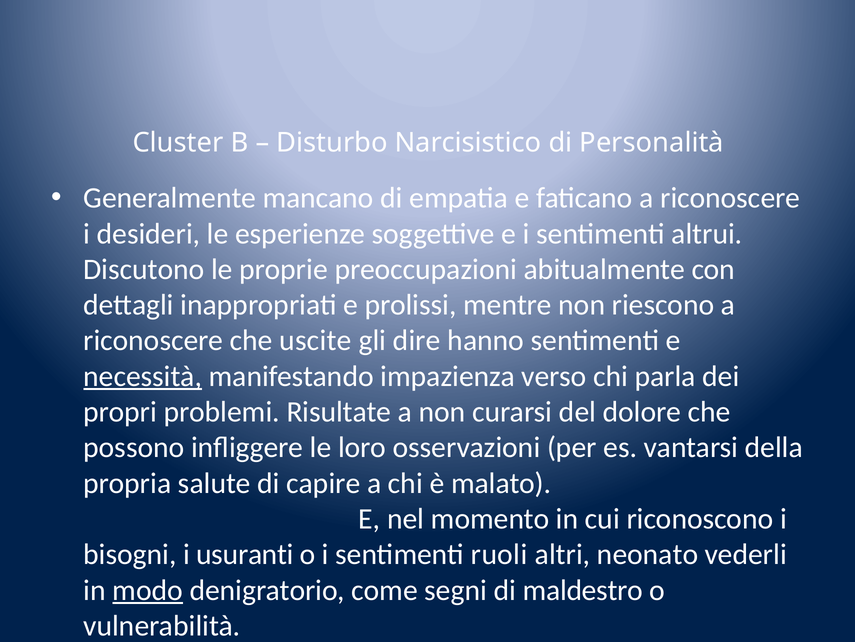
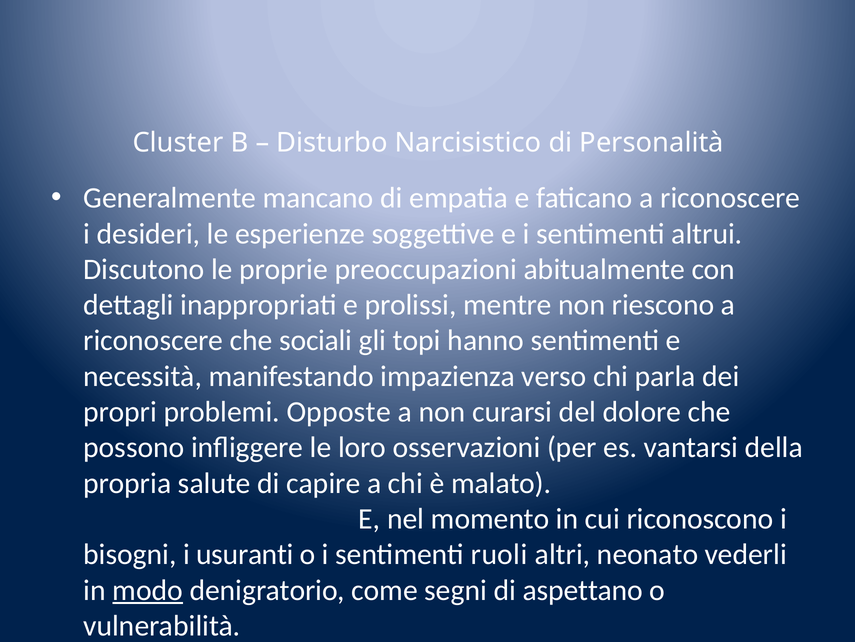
uscite: uscite -> sociali (316, 340)
dire: dire -> topi (417, 340)
necessità underline: present -> none (143, 376)
Risultate: Risultate -> Opposte (339, 412)
maldestro: maldestro -> aspettano (583, 590)
